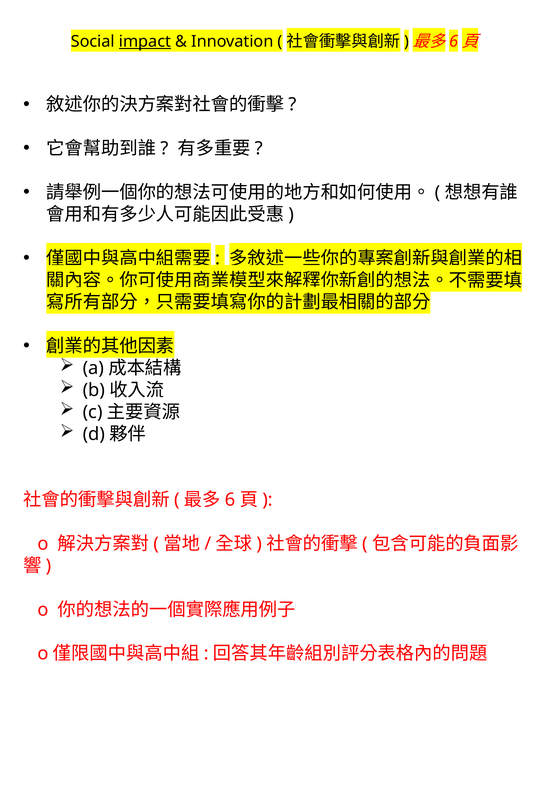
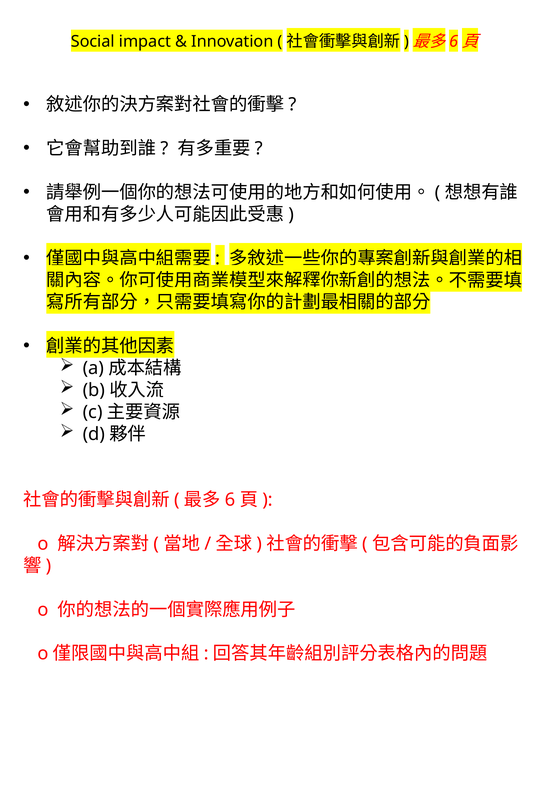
impact underline: present -> none (145, 42)
